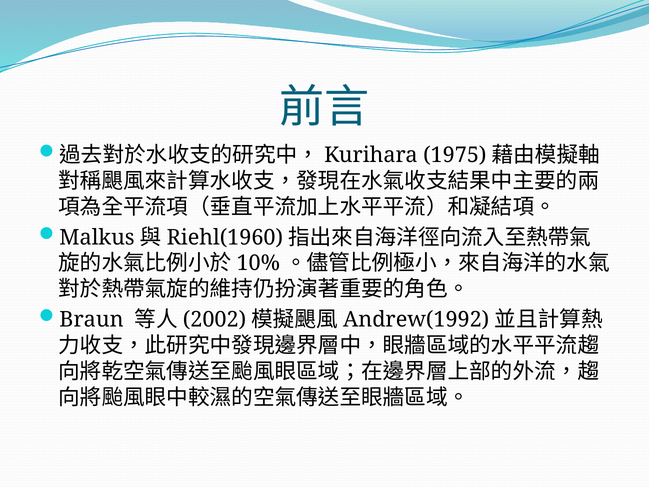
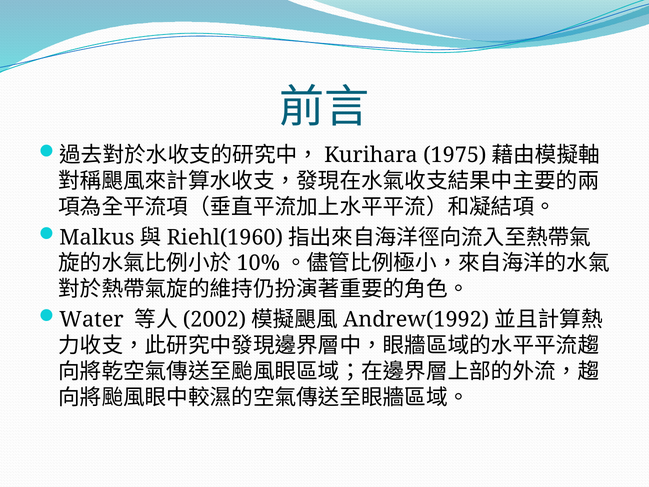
Braun: Braun -> Water (92, 319)
